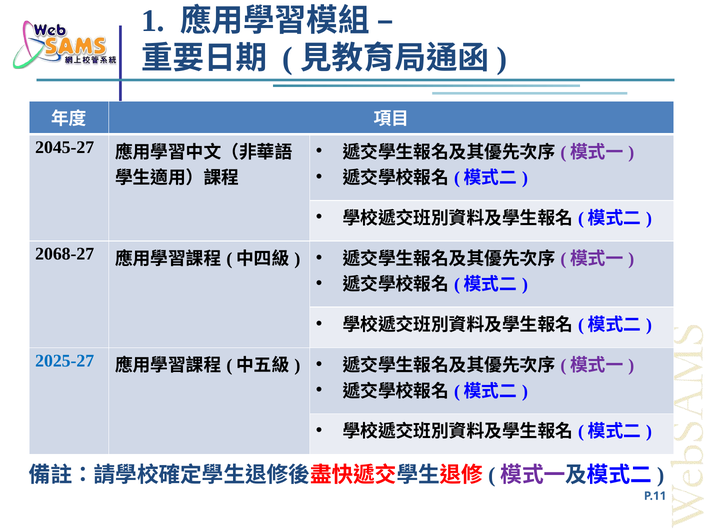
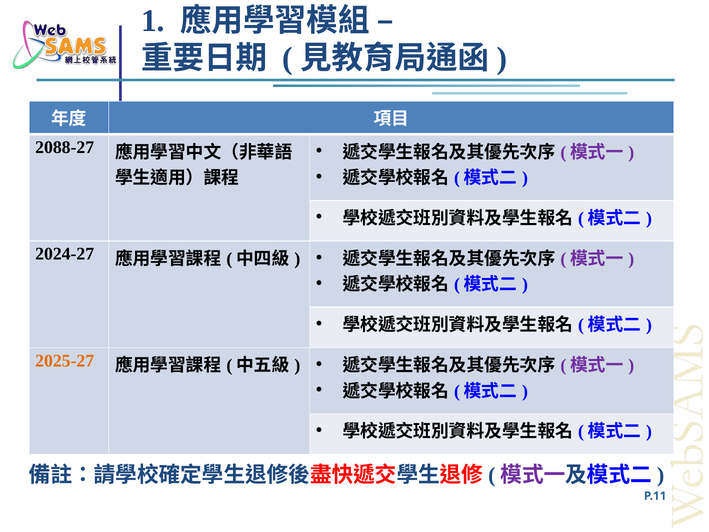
2045-27: 2045-27 -> 2088-27 (65, 147)
2068-27: 2068-27 -> 2024-27 (65, 254)
2025-27 colour: blue -> orange (65, 361)
